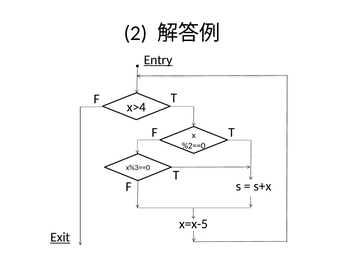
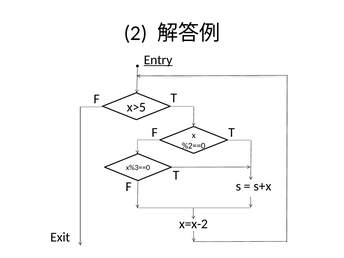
x>4: x>4 -> x>5 (136, 107)
x=x-5: x=x-5 -> x=x-2 (193, 224)
Exit underline: present -> none (60, 237)
